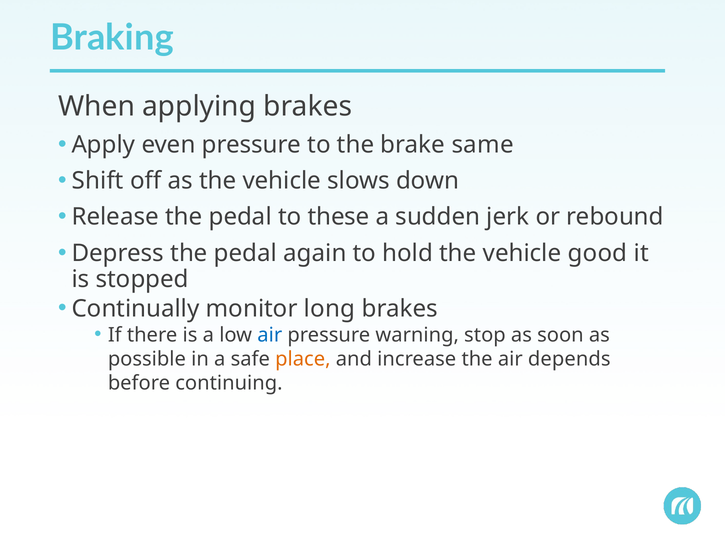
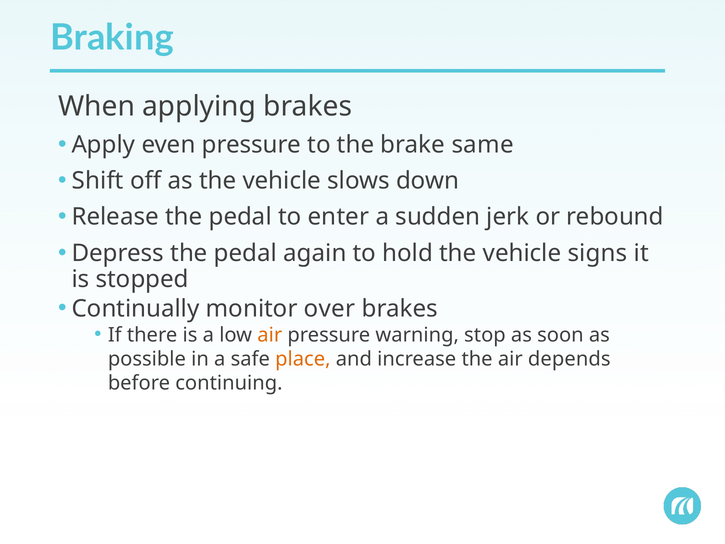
these: these -> enter (338, 217)
good: good -> signs (597, 253)
long: long -> over (330, 309)
air colour: blue -> orange (270, 335)
